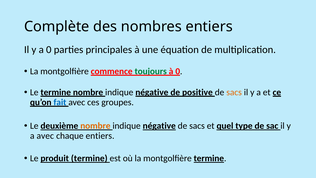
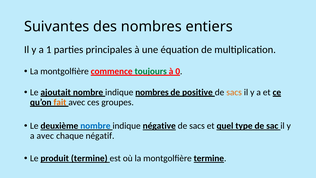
Complète: Complète -> Suivantes (57, 27)
a 0: 0 -> 1 (49, 50)
Le termine: termine -> ajoutait (56, 92)
négative: négative -> nombres (152, 92)
fait colour: blue -> orange (60, 102)
nombre colour: orange -> blue (95, 126)
chaque entiers: entiers -> négatif (100, 136)
